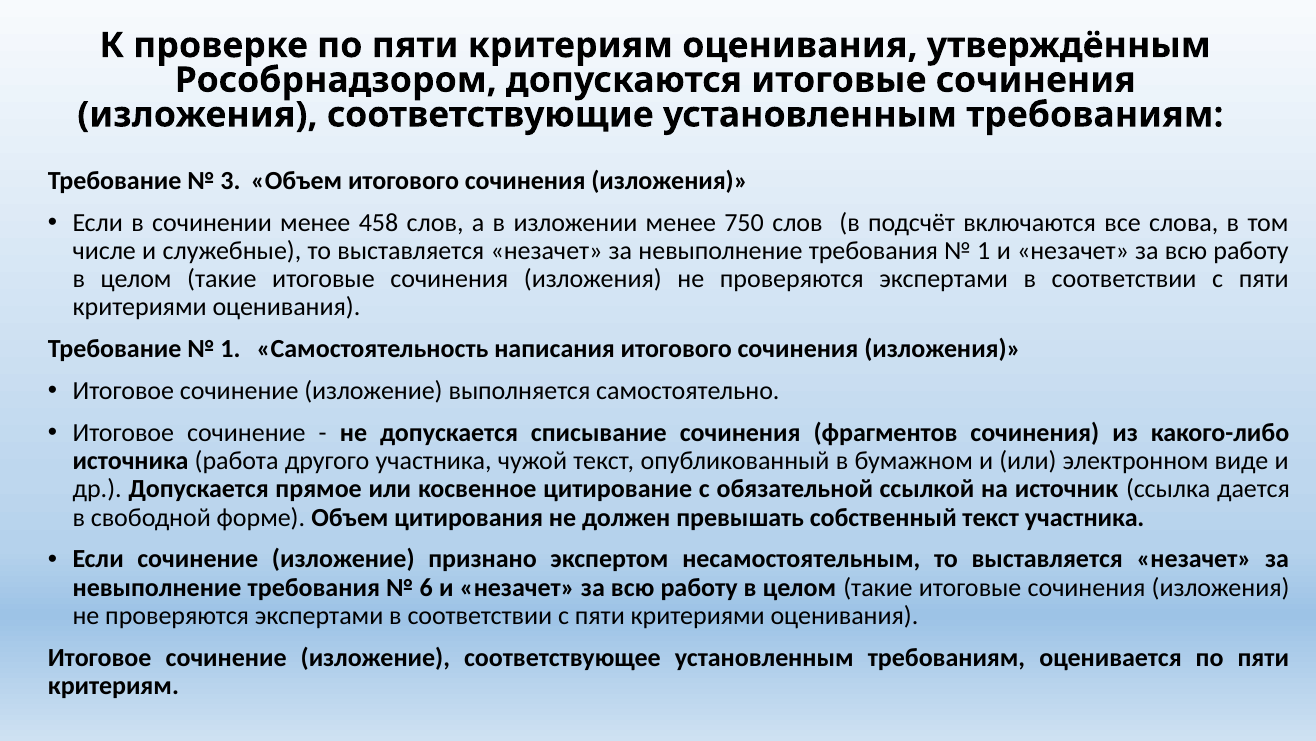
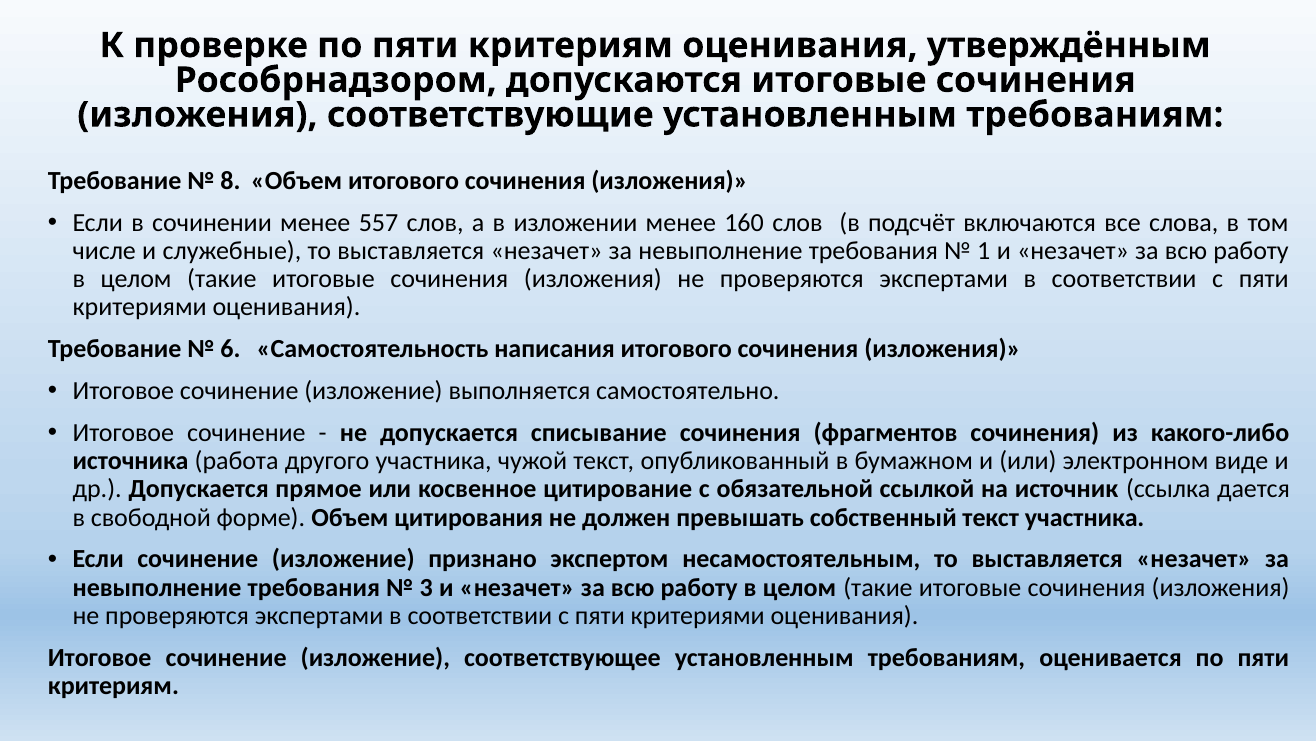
3: 3 -> 8 (230, 181)
458: 458 -> 557 (379, 223)
750: 750 -> 160 (744, 223)
1: 1 -> 6 (230, 349)
6: 6 -> 3 (426, 587)
